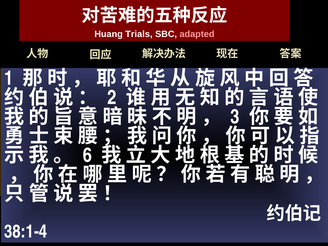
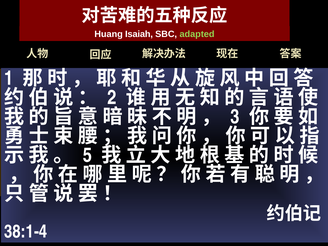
Trials: Trials -> Isaiah (139, 34)
adapted colour: pink -> light green (197, 34)
6: 6 -> 5 (87, 155)
